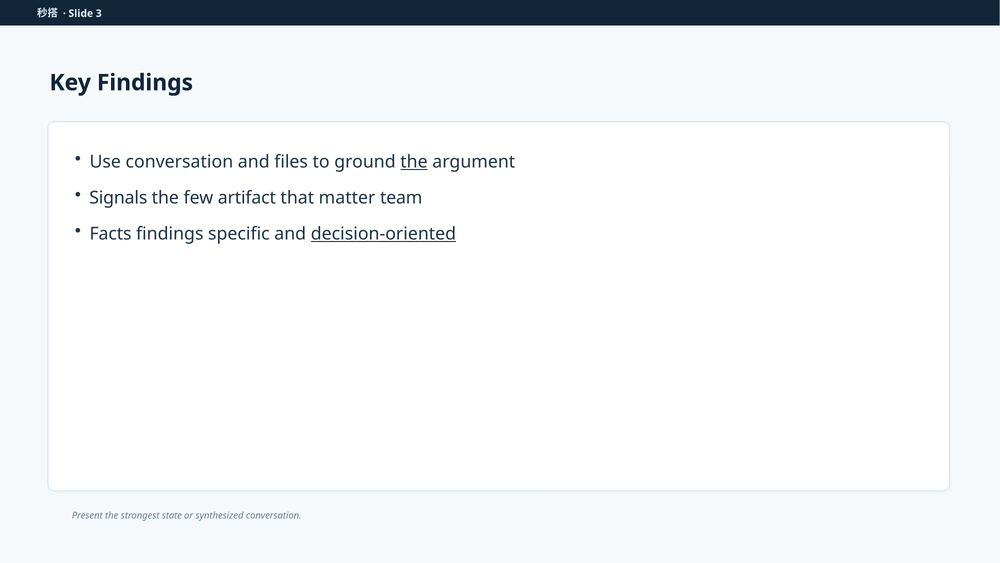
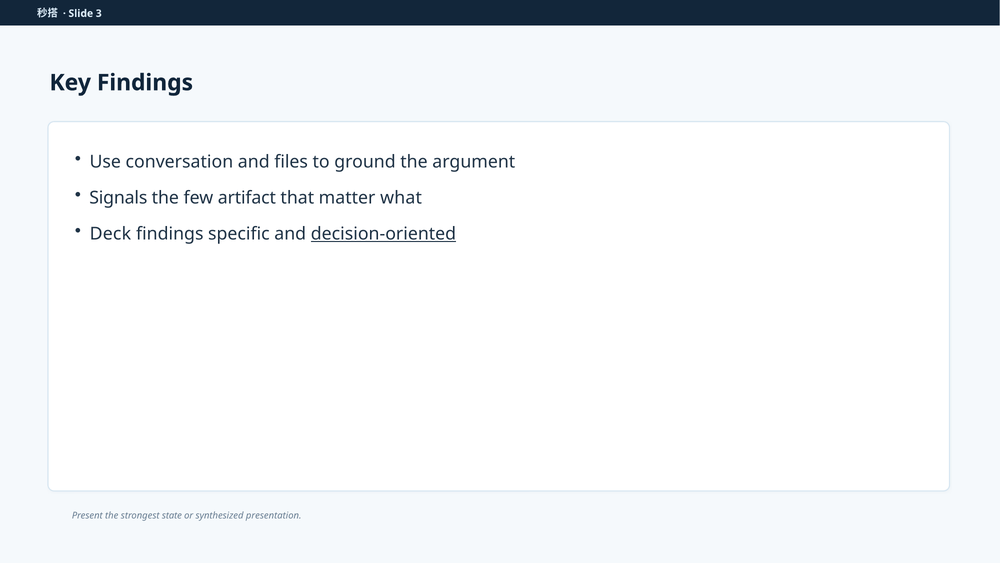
the underline: present -> none (414, 162)
team: team -> what (401, 198)
Facts: Facts -> Deck (110, 234)
synthesized conversation: conversation -> presentation (274, 515)
